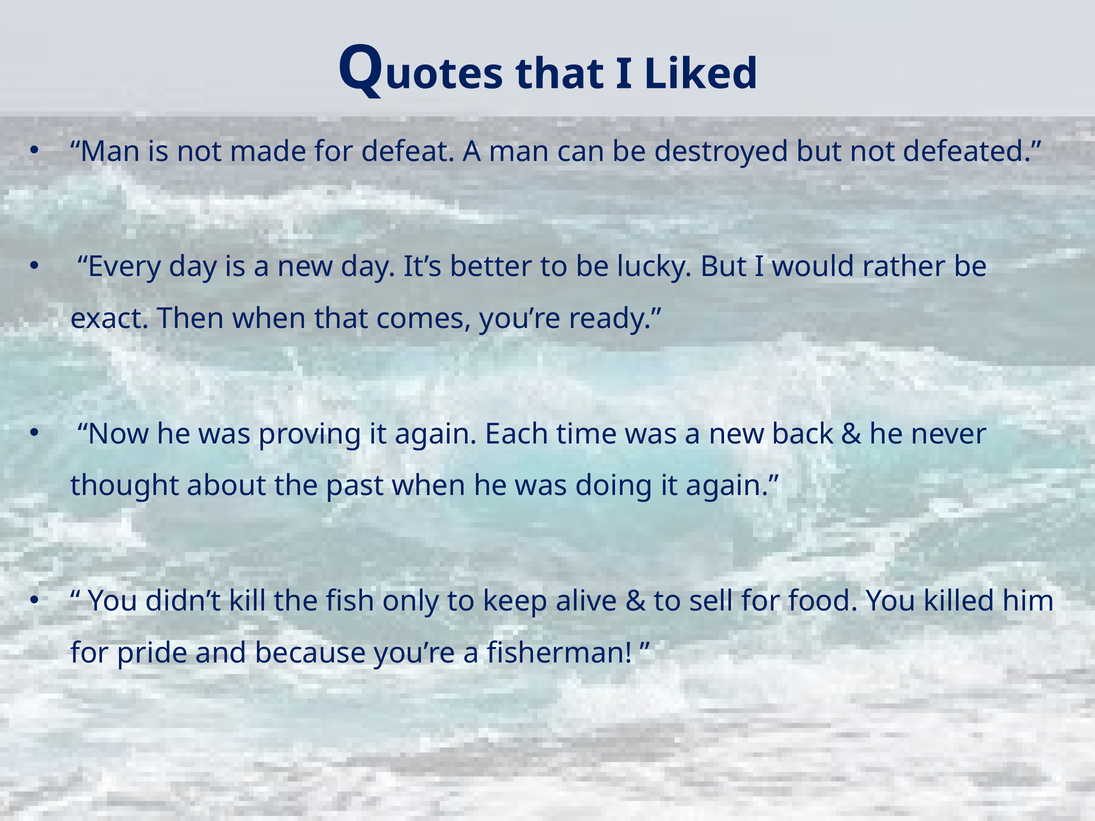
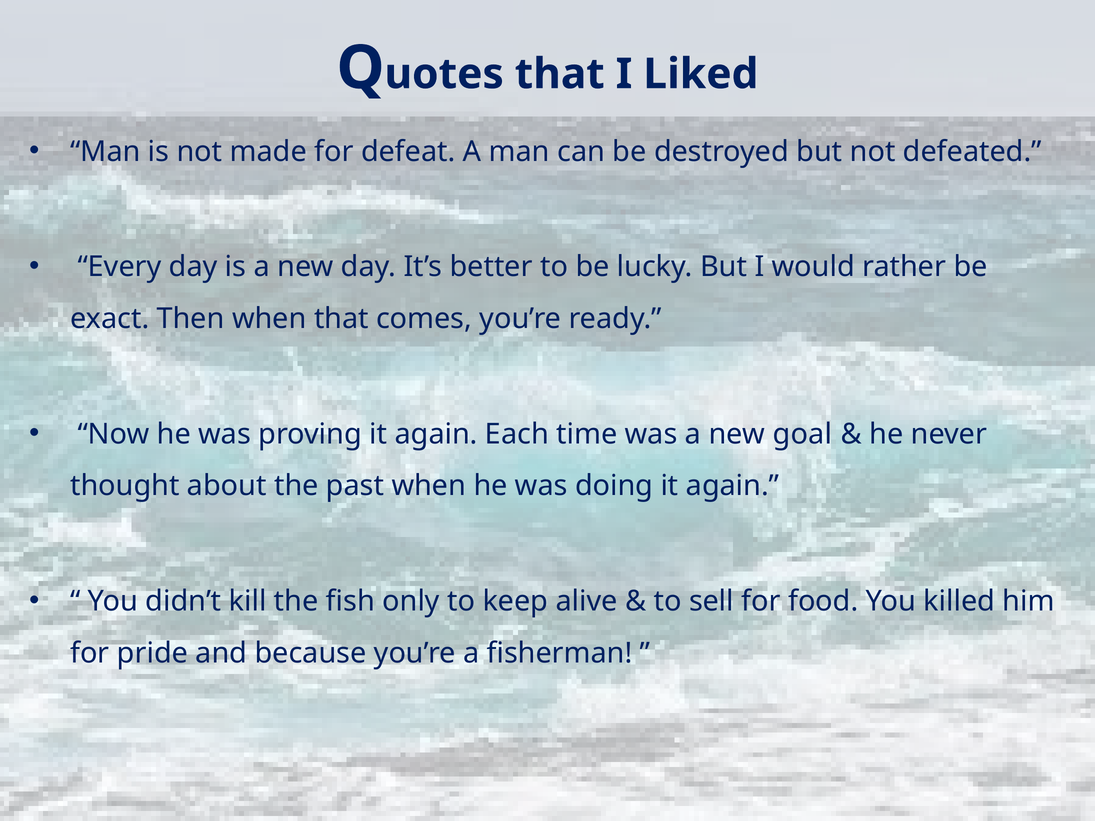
back: back -> goal (803, 434)
